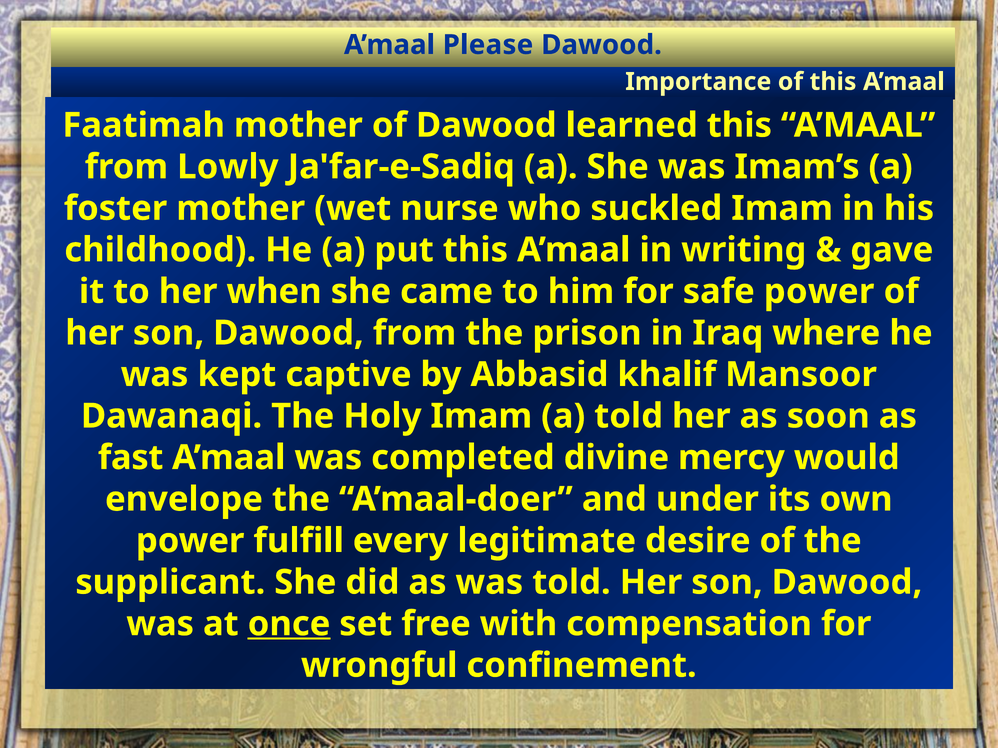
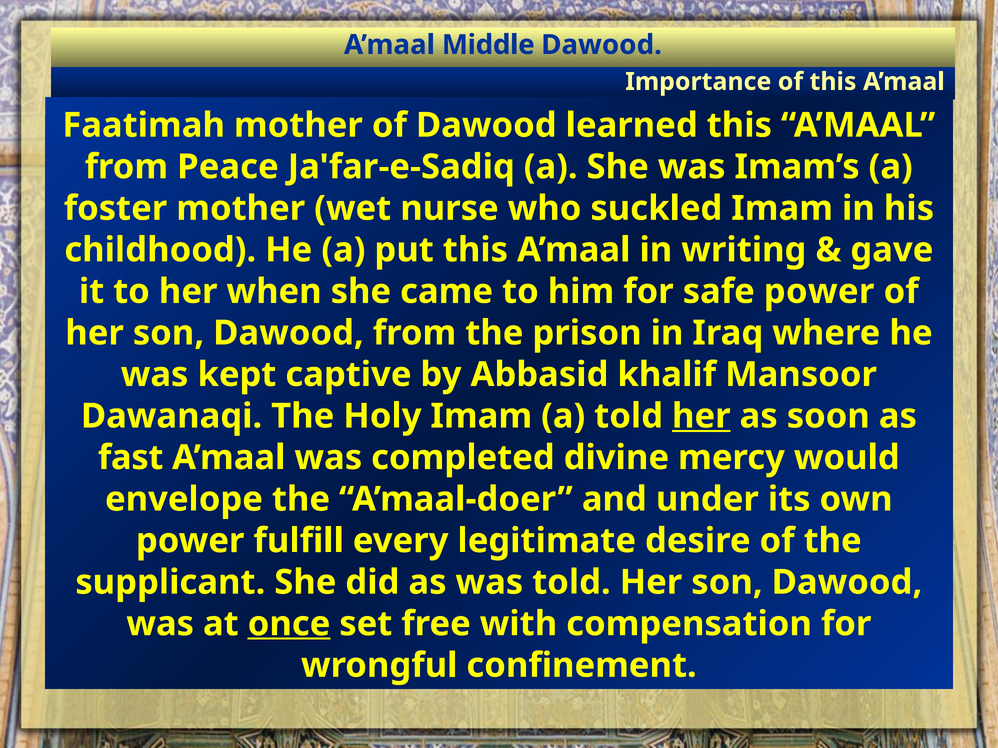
Please: Please -> Middle (488, 45)
Lowly: Lowly -> Peace (228, 167)
her underline: none -> present (701, 416)
